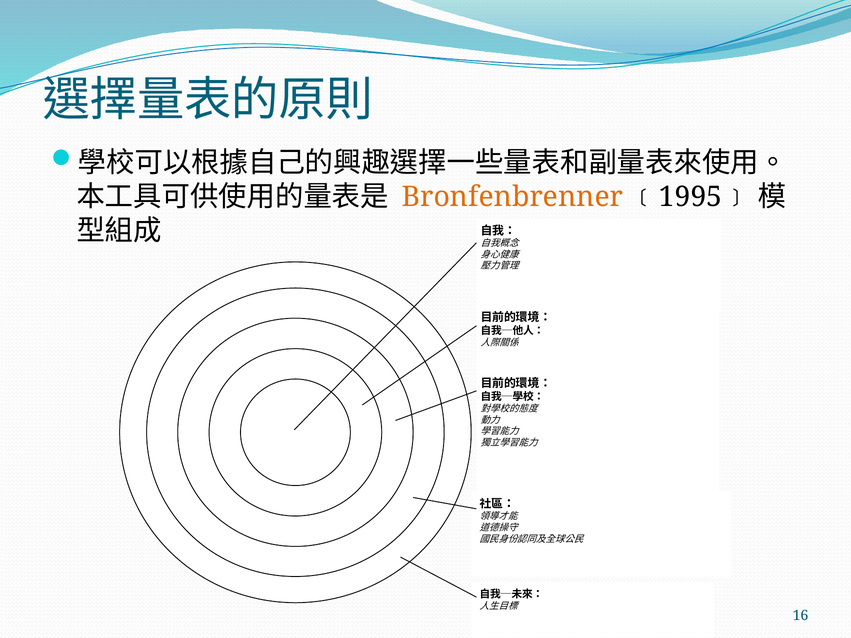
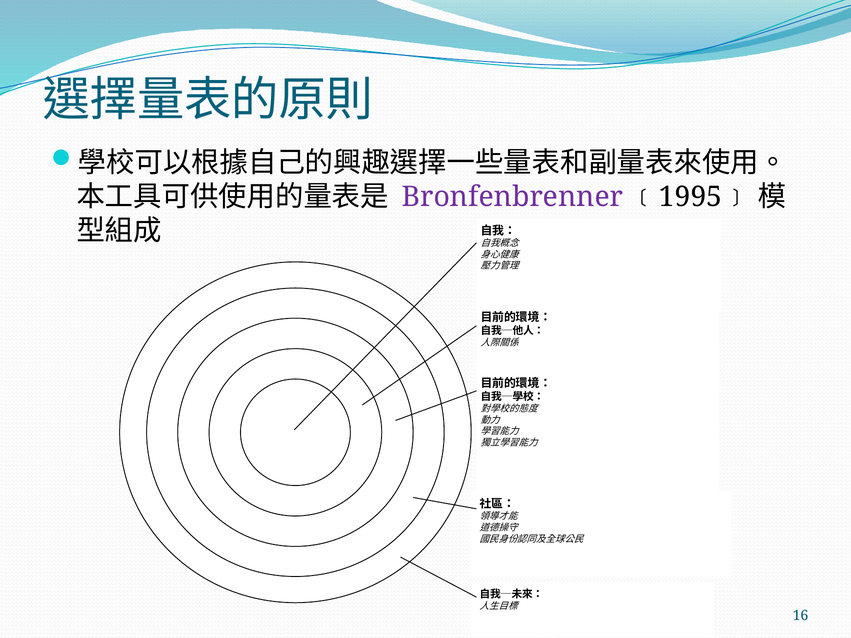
Bronfenbrenner colour: orange -> purple (512, 197)
